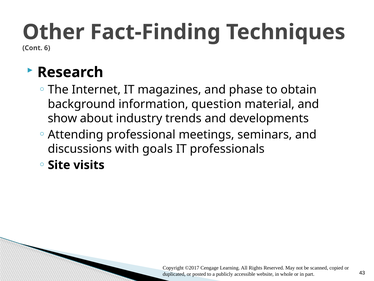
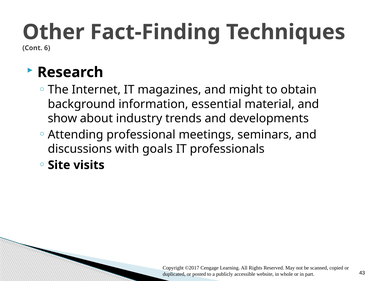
phase: phase -> might (246, 90)
question: question -> essential (216, 104)
